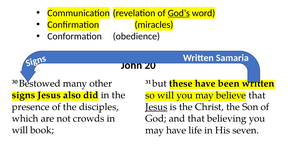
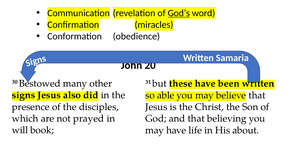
so will: will -> able (166, 95)
Jesus underline: present -> none (156, 107)
crowds: crowds -> prayed (89, 118)
seven: seven -> about (246, 130)
